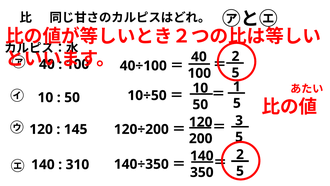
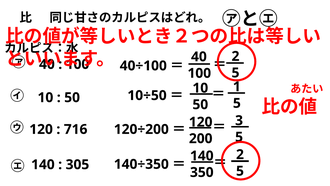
145: 145 -> 716 (76, 129)
310: 310 -> 305 (77, 164)
